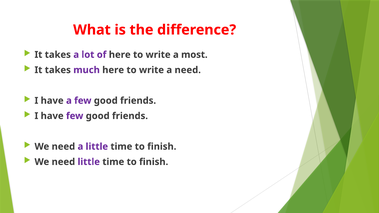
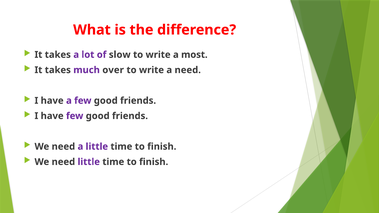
of here: here -> slow (120, 55)
much here: here -> over (113, 70)
